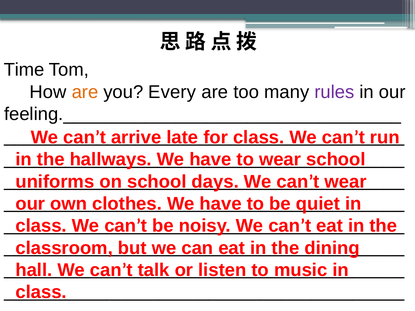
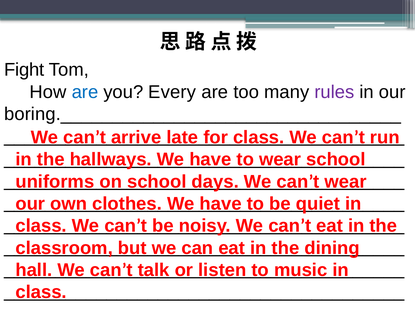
Time: Time -> Fight (24, 70)
are colour: orange -> blue (85, 92)
feeling._________________________________: feeling._________________________________ -> boring._________________________________ (203, 114)
